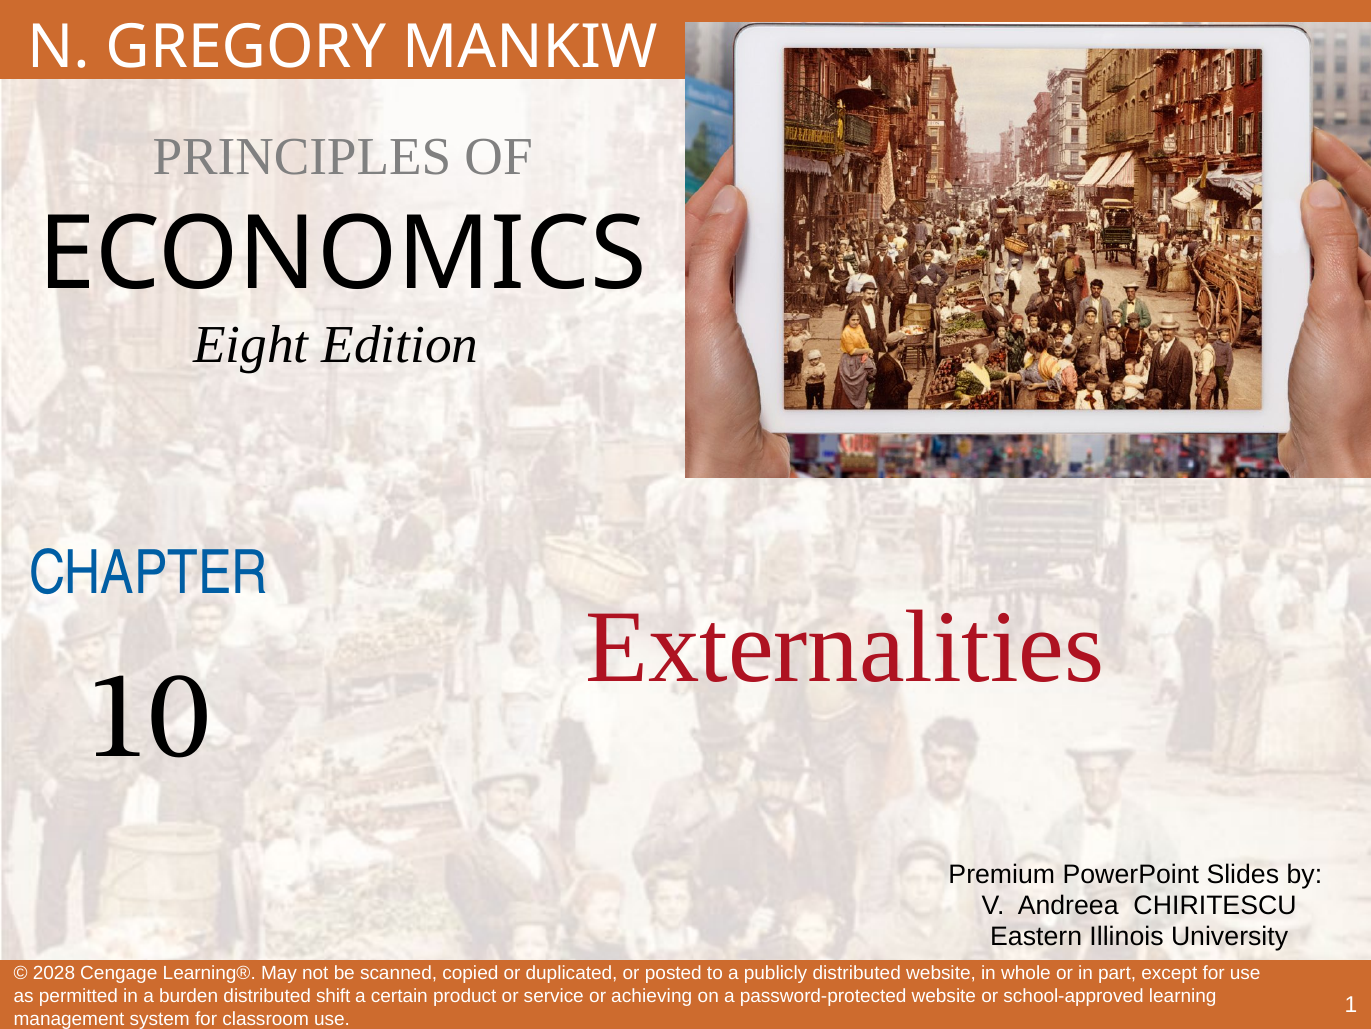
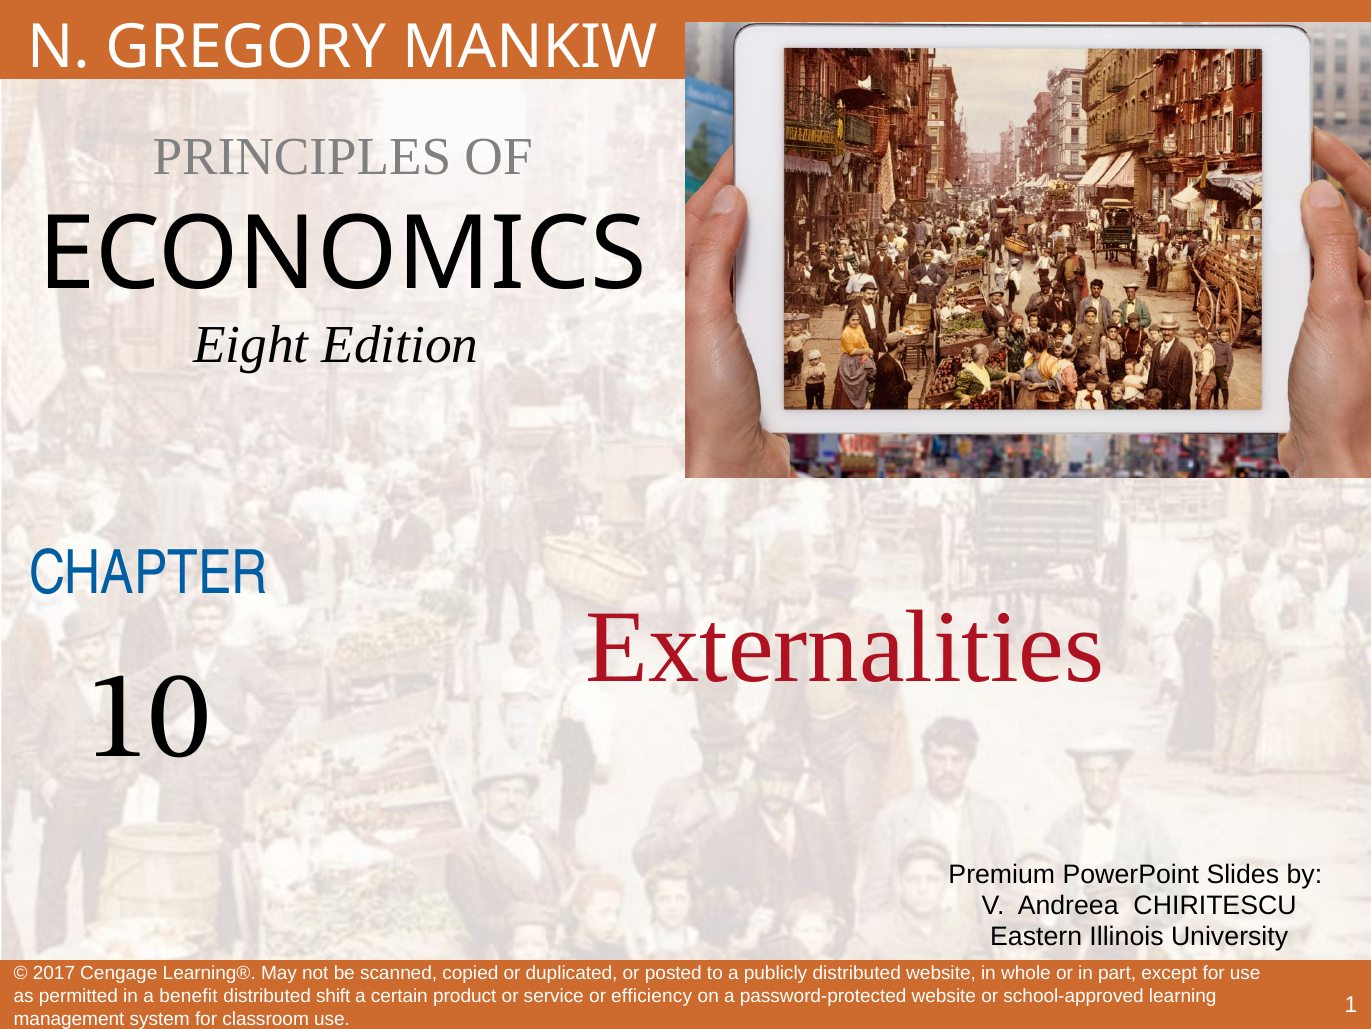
2028: 2028 -> 2017 (54, 972)
burden: burden -> benefit (188, 995)
achieving: achieving -> efficiency (652, 995)
